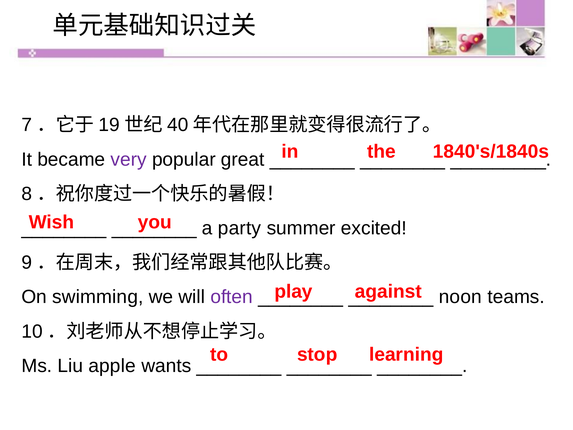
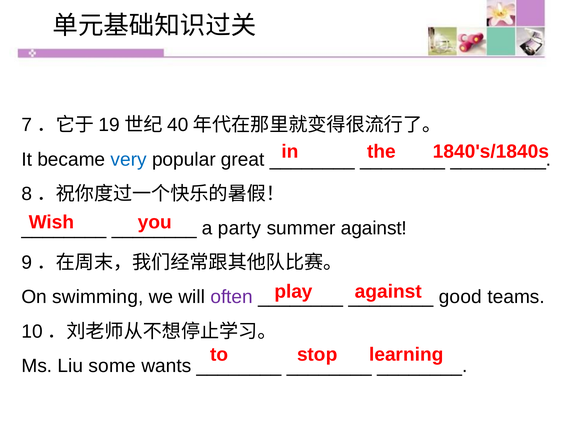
very colour: purple -> blue (129, 159)
summer excited: excited -> against (374, 228)
noon: noon -> good (460, 297)
apple: apple -> some (112, 366)
